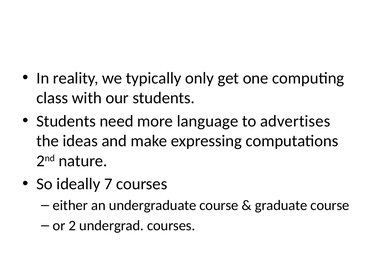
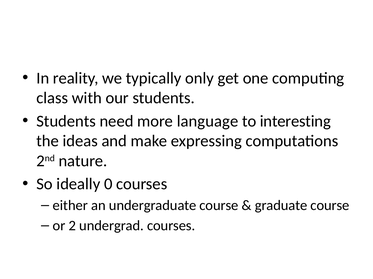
advertises: advertises -> interesting (295, 121)
7: 7 -> 0 (108, 184)
